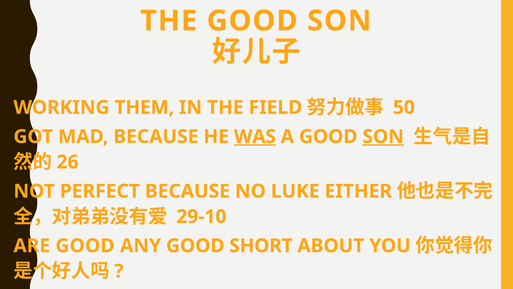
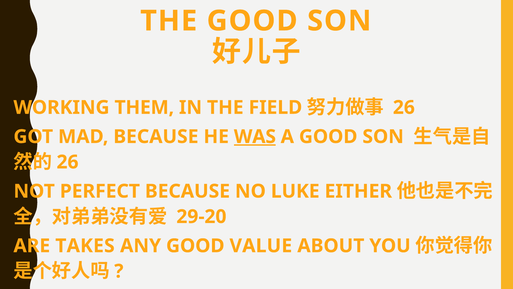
50: 50 -> 26 (404, 107)
SON underline: present -> none (383, 136)
29-10: 29-10 -> 29-20 (201, 216)
ARE GOOD: GOOD -> TAKES (85, 245)
SHORT: SHORT -> VALUE (261, 245)
